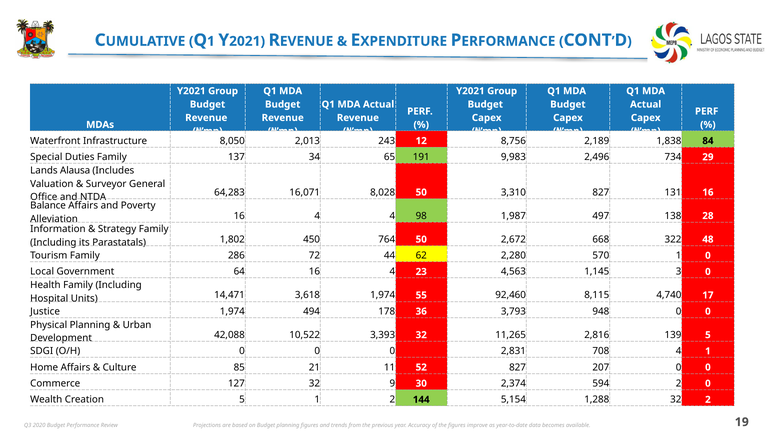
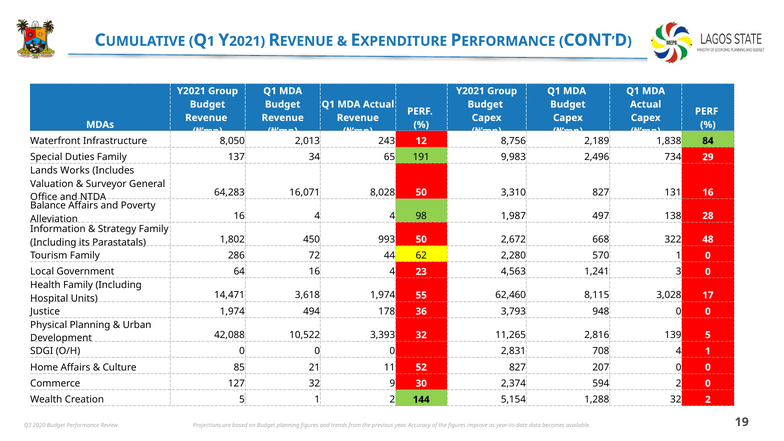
Alausa: Alausa -> Works (75, 170)
764: 764 -> 993 (387, 239)
1,145: 1,145 -> 1,241 (597, 272)
92,460: 92,460 -> 62,460 (511, 295)
4,740: 4,740 -> 3,028 (669, 295)
